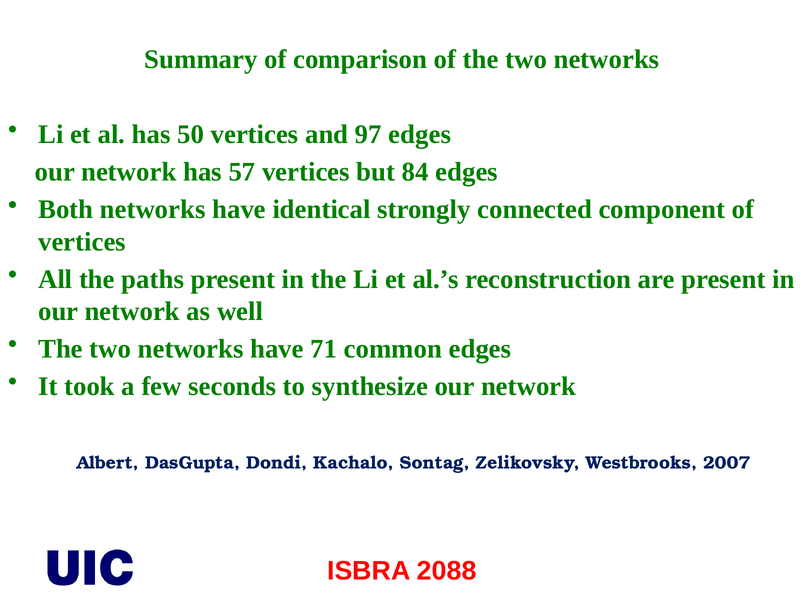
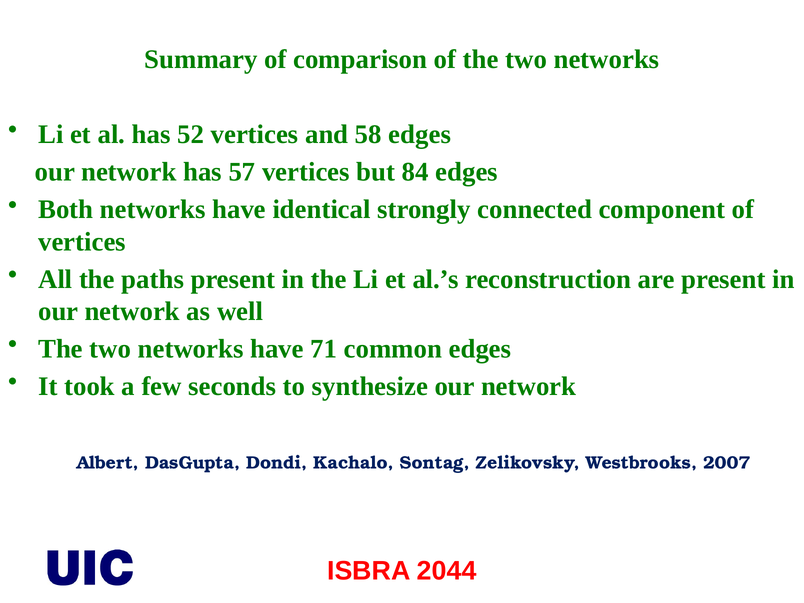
50: 50 -> 52 (191, 135)
97: 97 -> 58 (368, 135)
2088: 2088 -> 2044 (447, 571)
